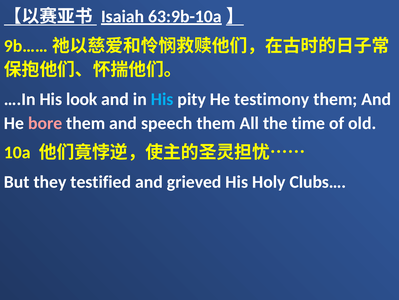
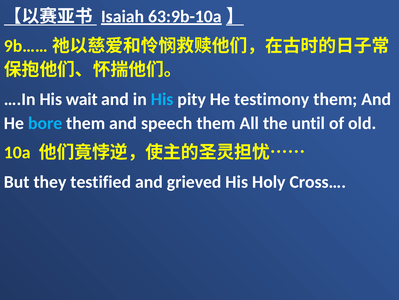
look: look -> wait (82, 99)
bore colour: pink -> light blue (45, 123)
time: time -> until (308, 123)
Clubs…: Clubs… -> Cross… (318, 182)
